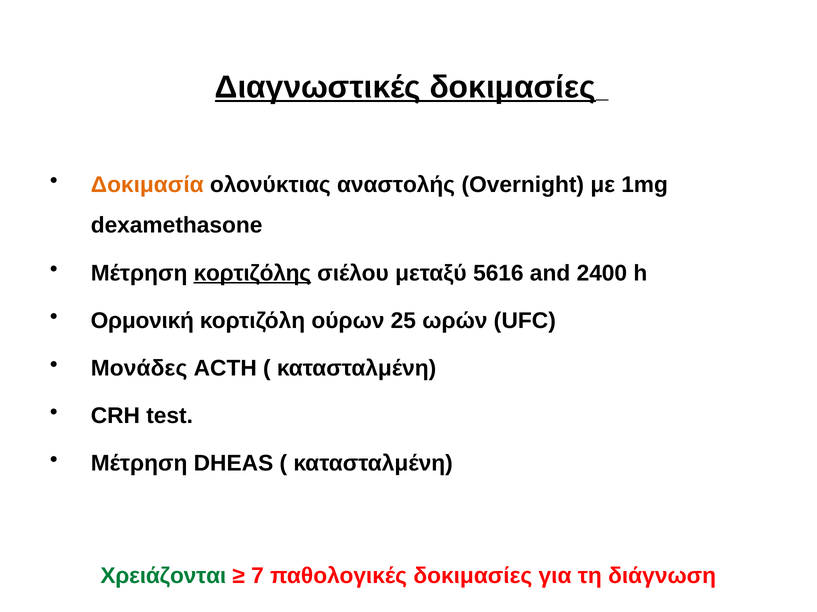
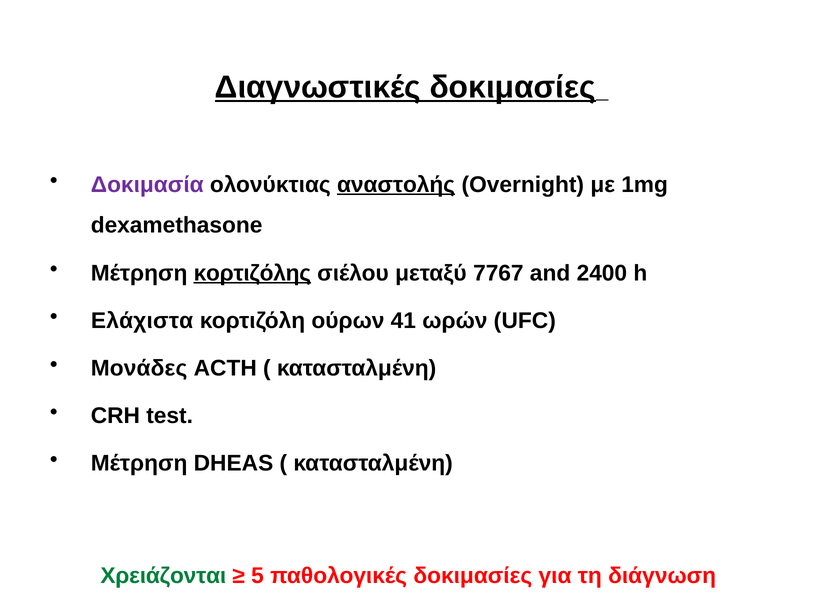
Δοκιμασία colour: orange -> purple (147, 185)
αναστολής underline: none -> present (396, 185)
5616: 5616 -> 7767 (498, 273)
Ορμονική: Ορμονική -> Ελάχιστα (142, 321)
25: 25 -> 41 (403, 321)
7: 7 -> 5 (258, 577)
